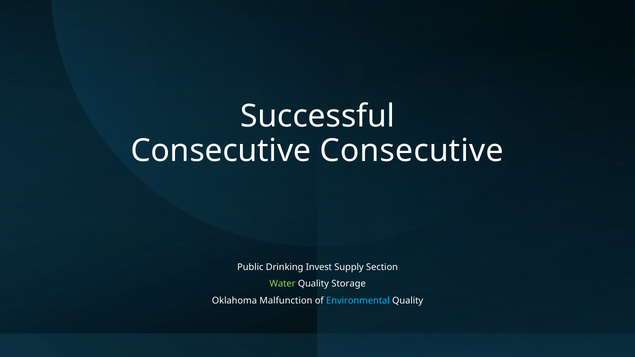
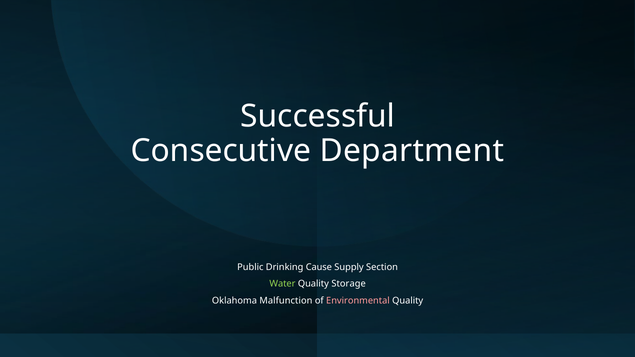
Consecutive Consecutive: Consecutive -> Department (412, 151)
Invest: Invest -> Cause (319, 267)
Environmental colour: light blue -> pink (358, 301)
